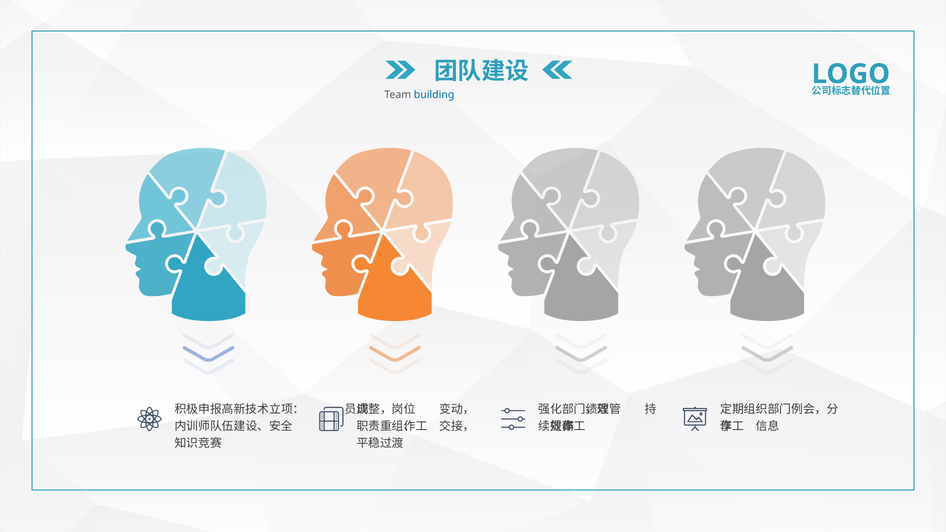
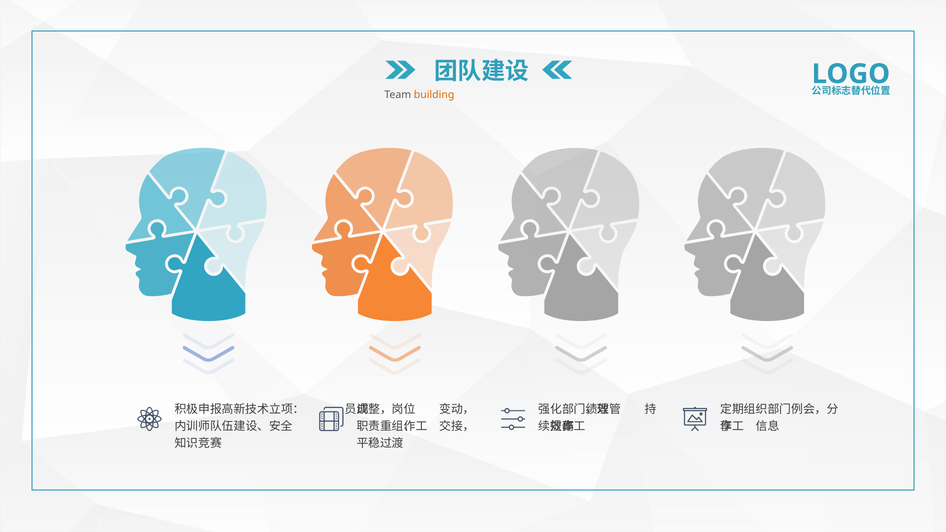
building colour: blue -> orange (434, 95)
